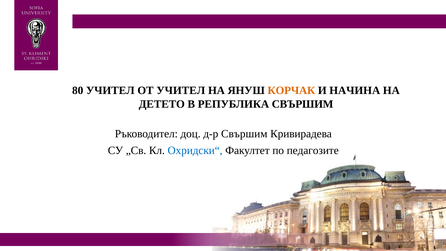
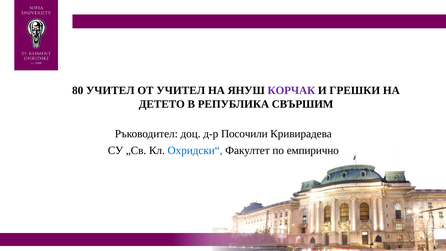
КОРЧАК colour: orange -> purple (291, 91)
НАЧИНА: НАЧИНА -> ГРЕШКИ (355, 91)
д-р Свършим: Свършим -> Посочили (244, 134)
педагозите: педагозите -> емпирично (313, 150)
